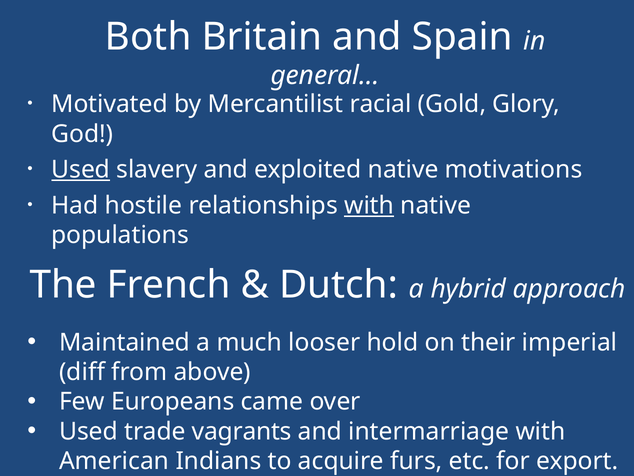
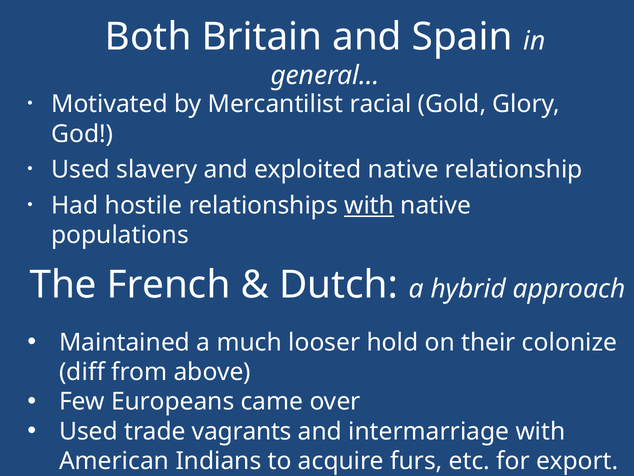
Used underline: present -> none (81, 170)
motivations: motivations -> relationship (514, 170)
imperial: imperial -> colonize (570, 342)
